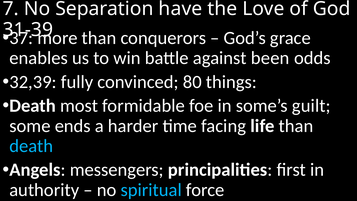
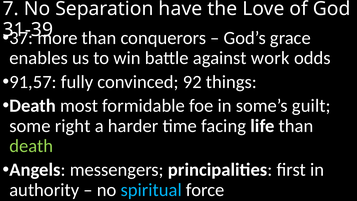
been: been -> work (270, 58)
32,39: 32,39 -> 91,57 (33, 82)
80: 80 -> 92 (192, 82)
ends: ends -> right (73, 126)
death colour: light blue -> light green (31, 146)
